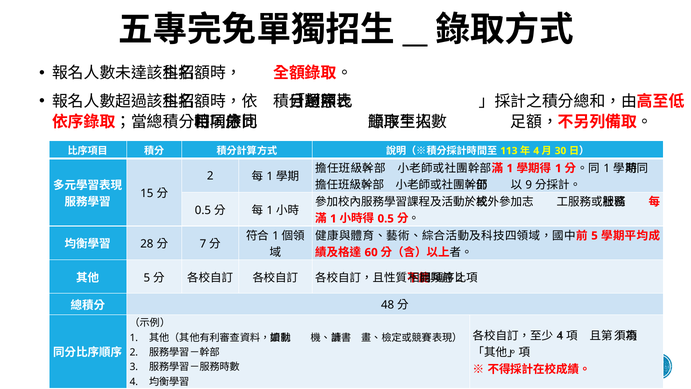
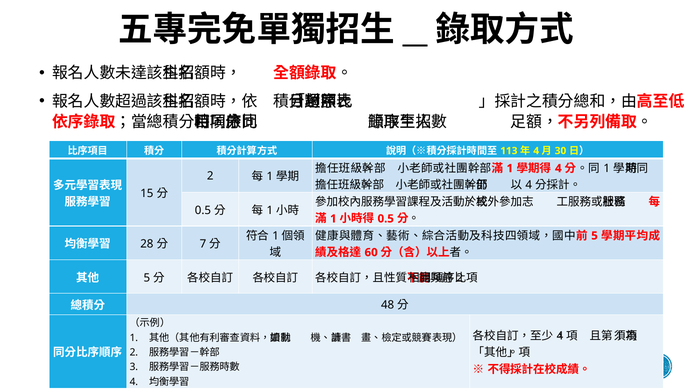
1: 1 -> 4 (558, 168)
9: 9 -> 4 (529, 185)
